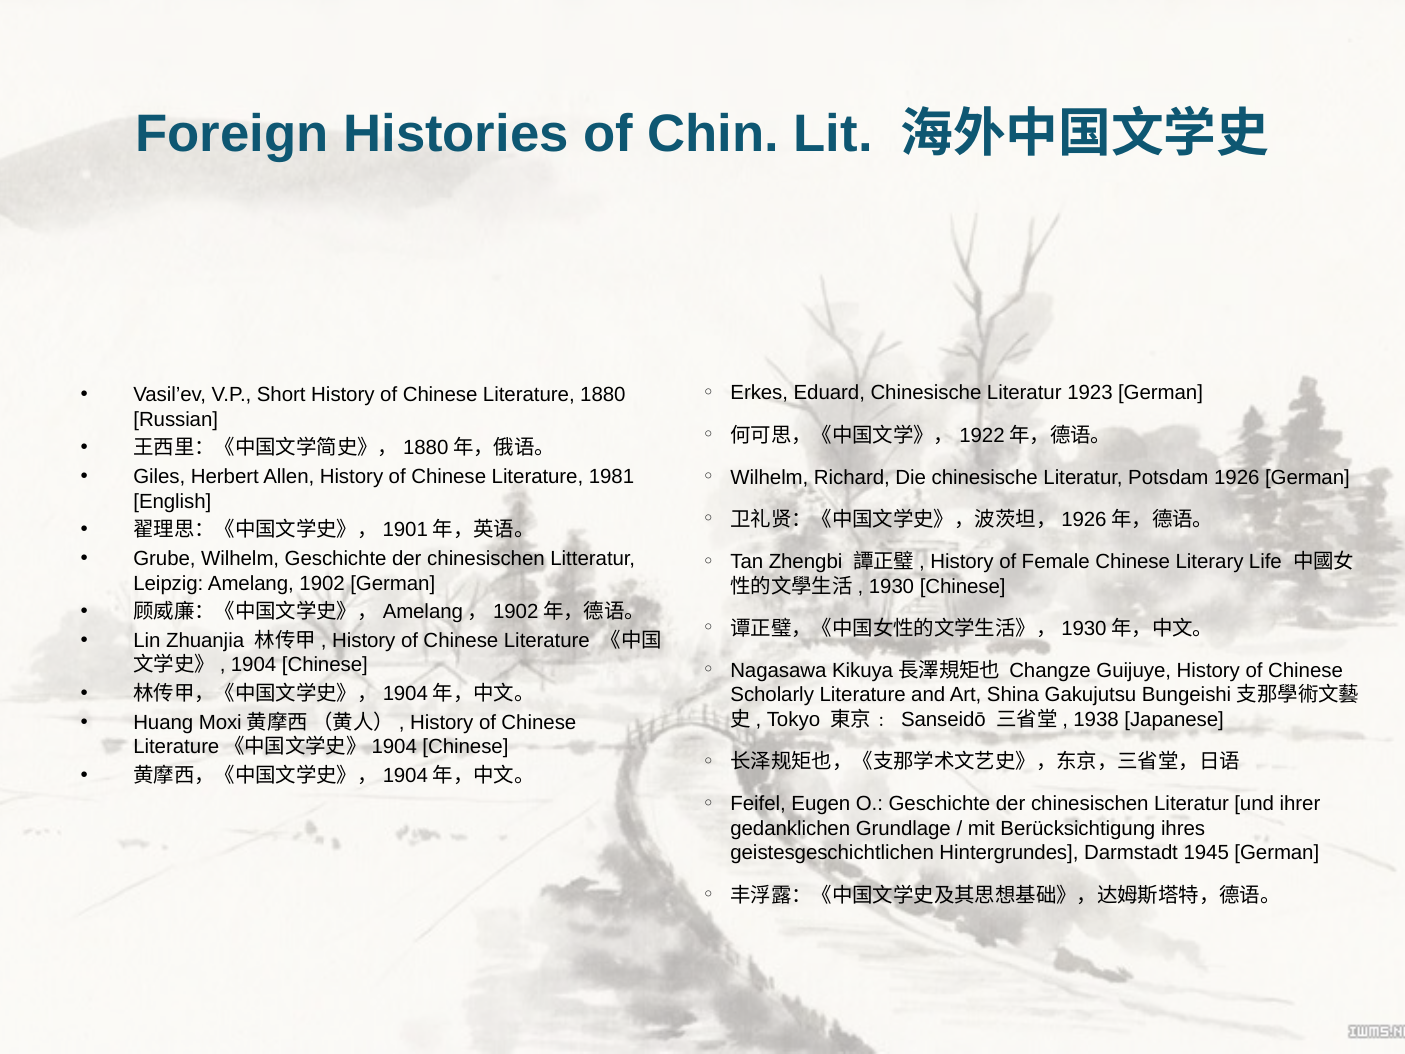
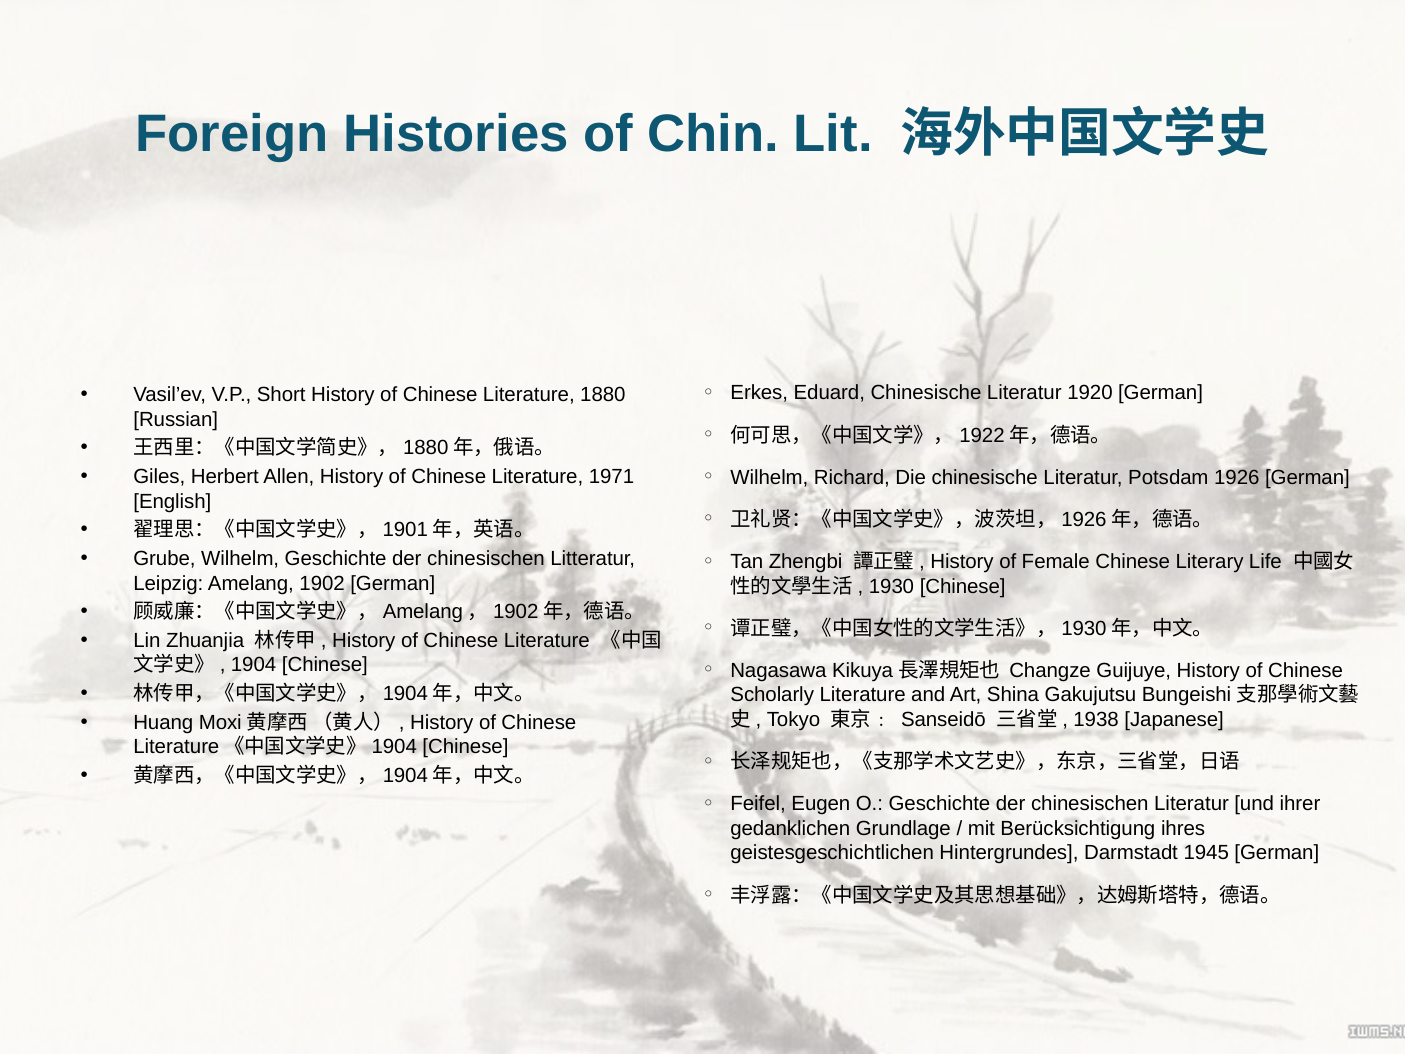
1923: 1923 -> 1920 (1090, 393)
1981: 1981 -> 1971 (611, 477)
